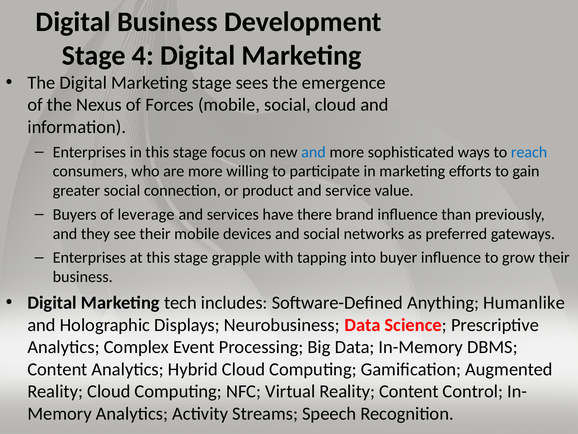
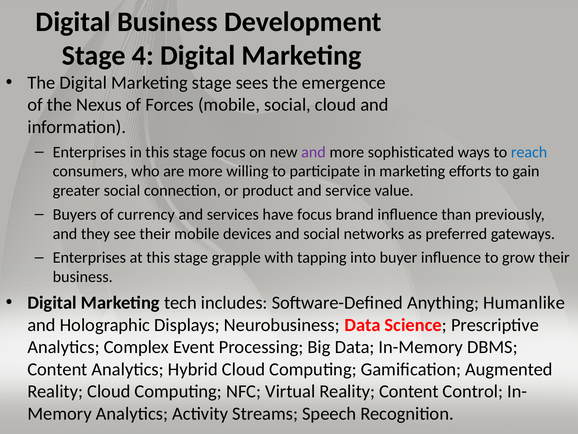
and colour: blue -> purple (313, 152)
leverage: leverage -> currency (146, 214)
have there: there -> focus (314, 214)
